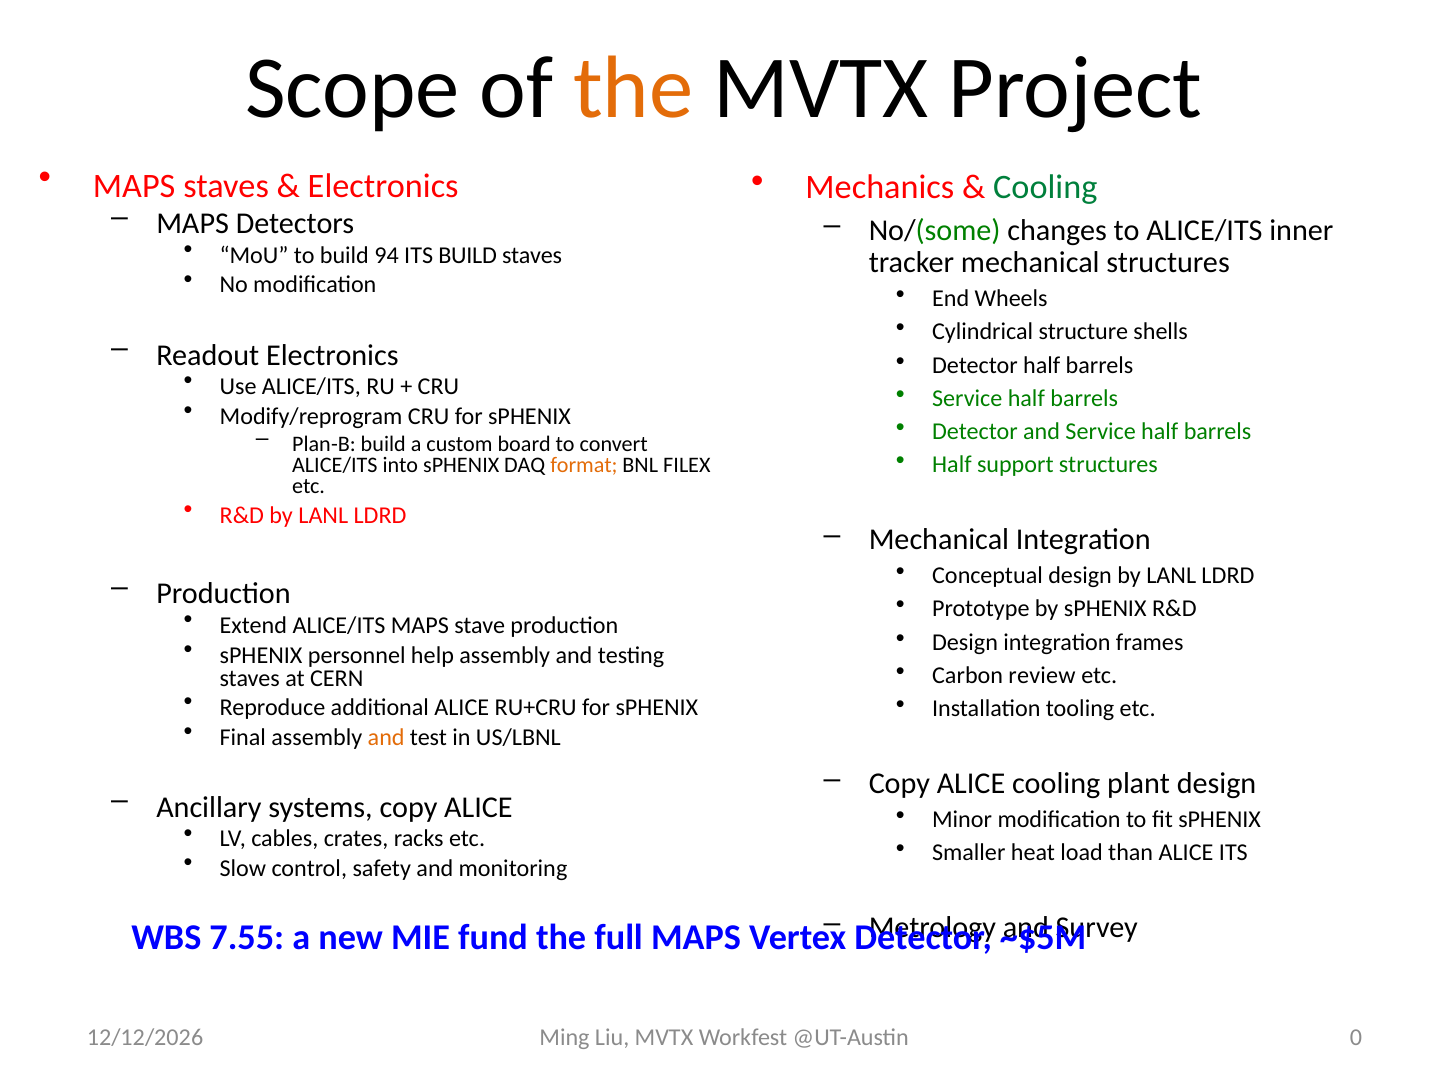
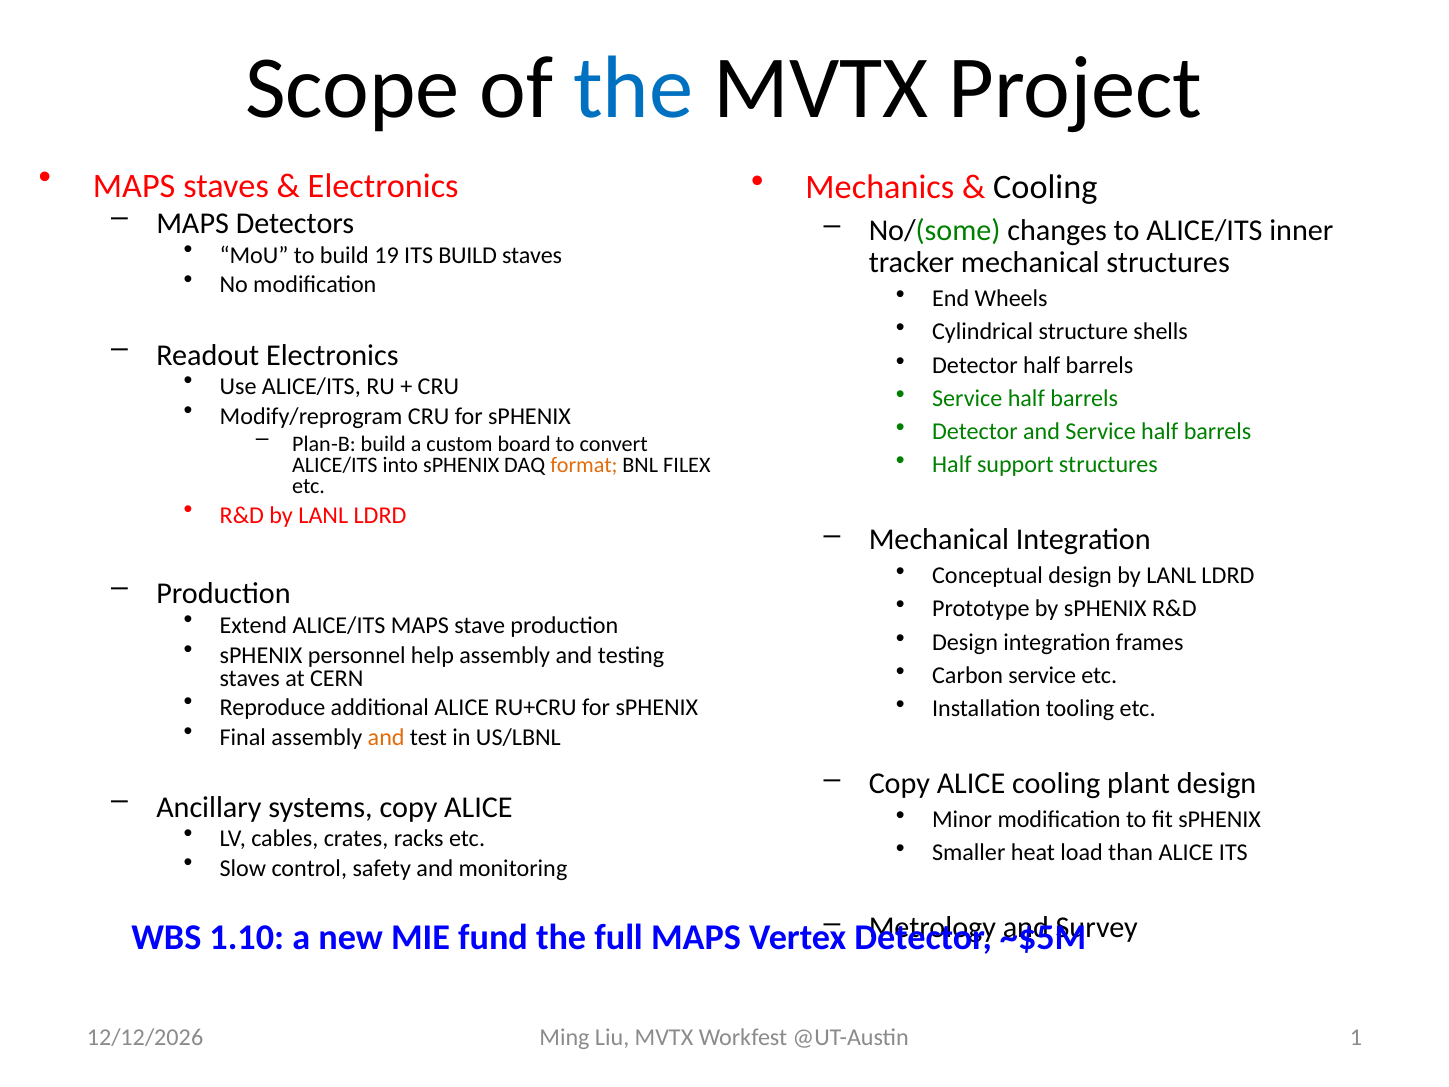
the colour: orange -> blue (633, 89)
Cooling colour: green -> black (1045, 187)
94: 94 -> 19 (387, 255)
Carbon review: review -> service (1042, 675)
7.55: 7.55 -> 1.10 (247, 937)
0: 0 -> 1 (1356, 1038)
